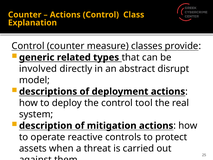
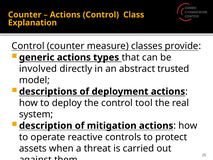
generic related: related -> actions (74, 57)
disrupt: disrupt -> trusted (173, 69)
